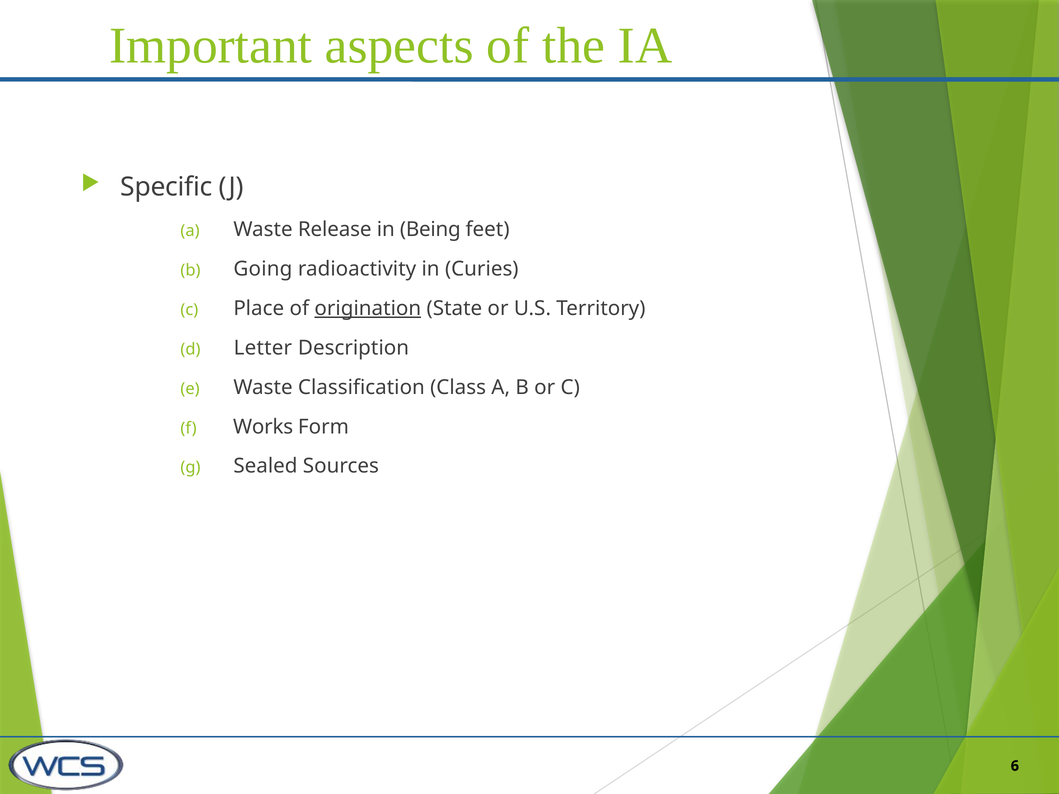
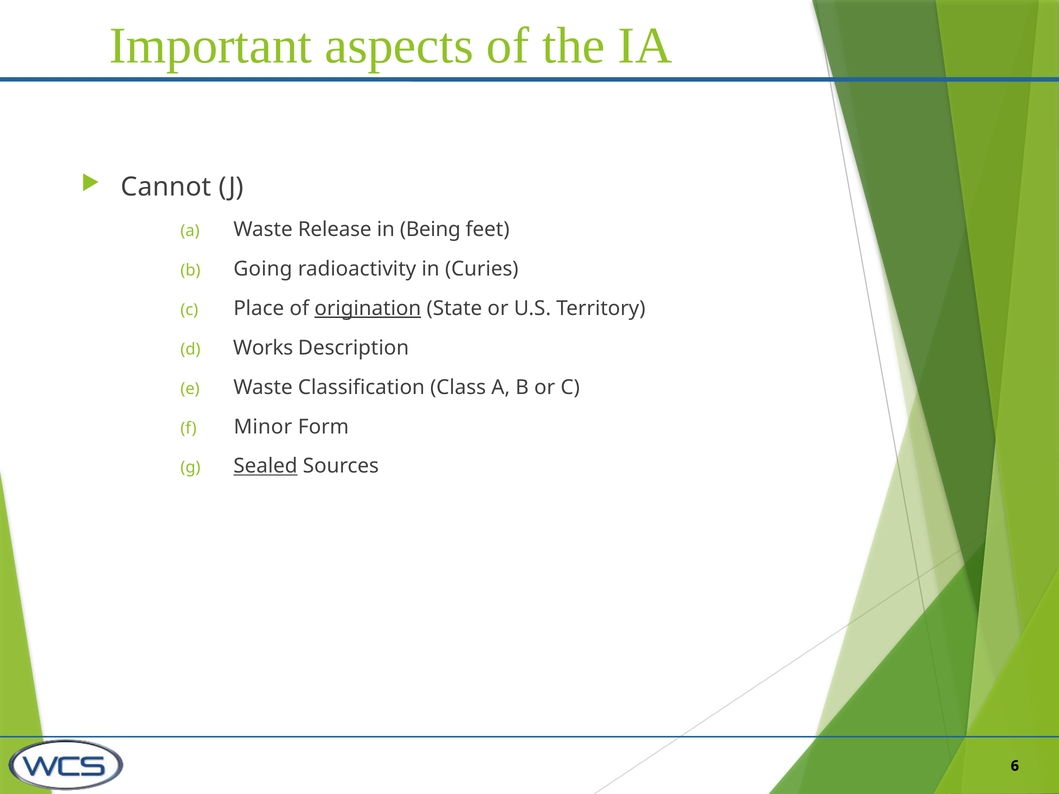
Specific: Specific -> Cannot (166, 187)
Letter: Letter -> Works (263, 348)
Works: Works -> Minor (263, 427)
Sealed underline: none -> present (265, 466)
